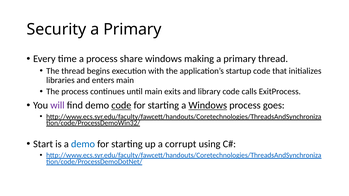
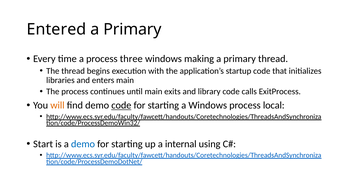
Security: Security -> Entered (56, 29)
share: share -> three (131, 59)
will colour: purple -> orange (57, 105)
Windows underline: present -> none (208, 105)
goes: goes -> local (274, 105)
corrupt: corrupt -> internal (181, 144)
